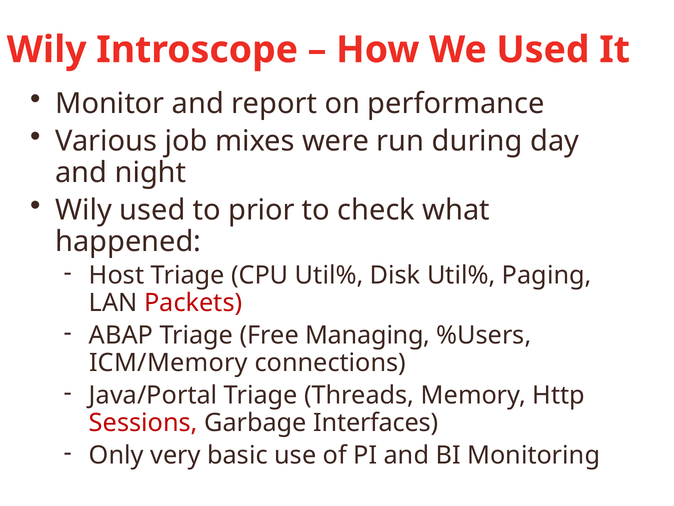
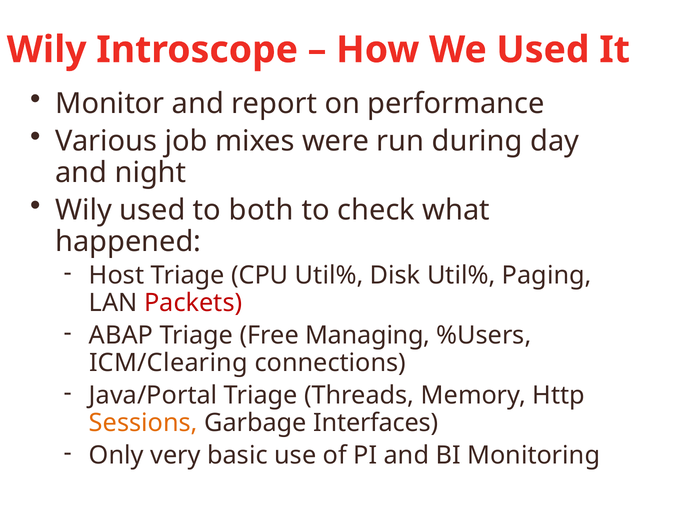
prior: prior -> both (261, 210)
ICM/Memory: ICM/Memory -> ICM/Clearing (168, 363)
Sessions colour: red -> orange (143, 422)
